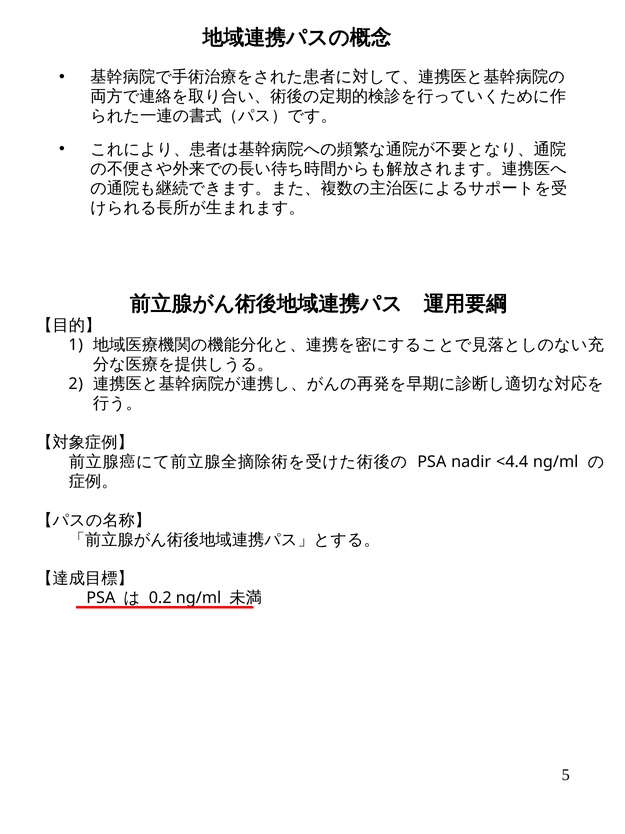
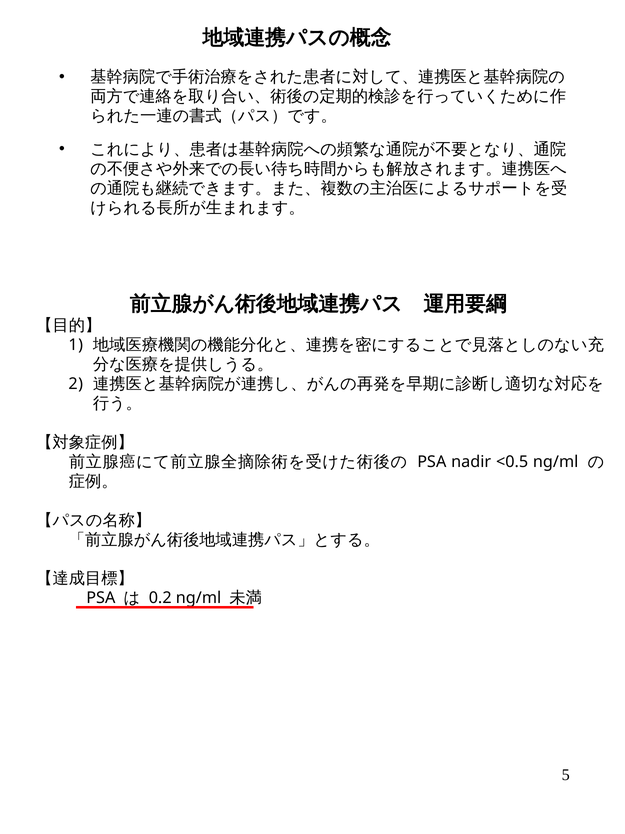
<4.4: <4.4 -> <0.5 (512, 461)
